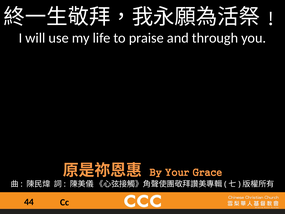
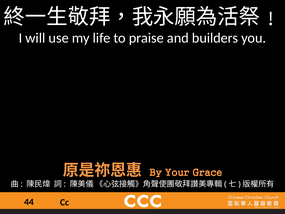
through: through -> builders (215, 38)
